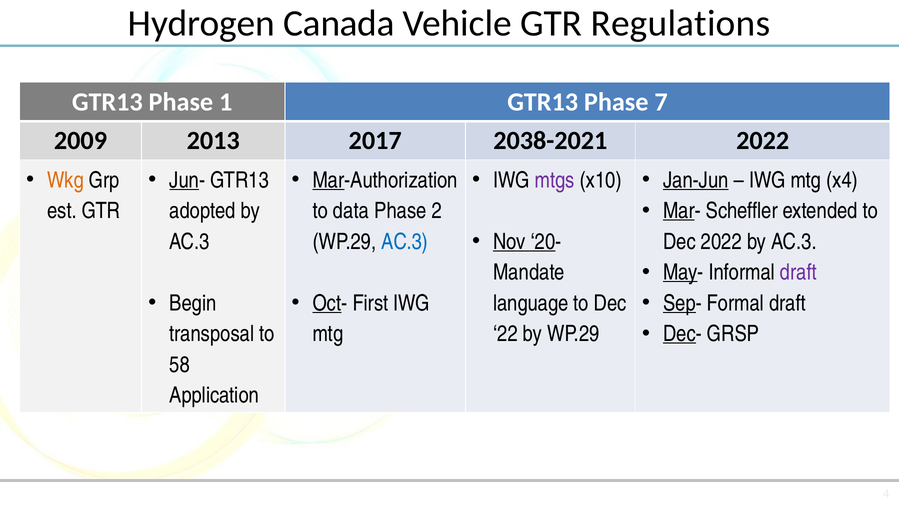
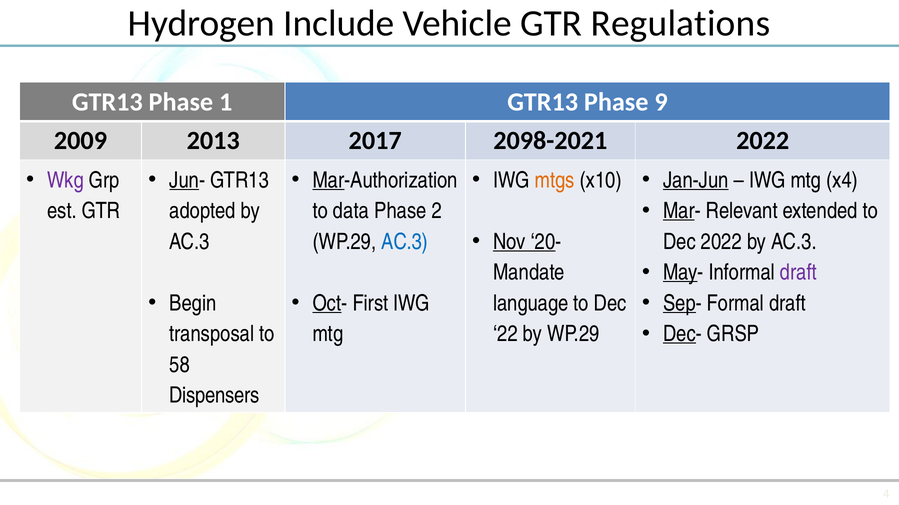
Canada: Canada -> Include (339, 23)
7: 7 -> 9 (661, 102)
2038-2021: 2038-2021 -> 2098-2021 (550, 141)
Wkg colour: orange -> purple (66, 180)
mtgs colour: purple -> orange (555, 180)
Scheffler: Scheffler -> Relevant (742, 211)
Application: Application -> Dispensers (214, 396)
